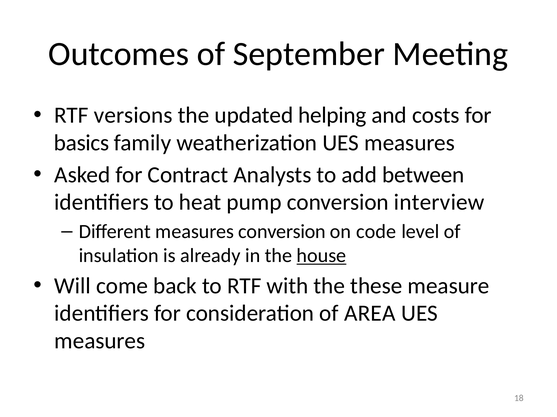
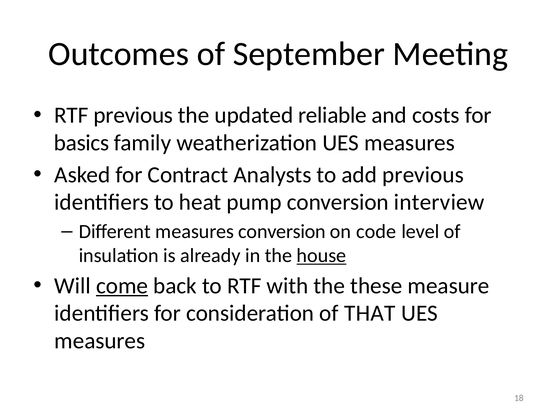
RTF versions: versions -> previous (133, 116)
helping: helping -> reliable (332, 116)
add between: between -> previous (423, 175)
come underline: none -> present (122, 286)
AREA: AREA -> THAT (370, 314)
